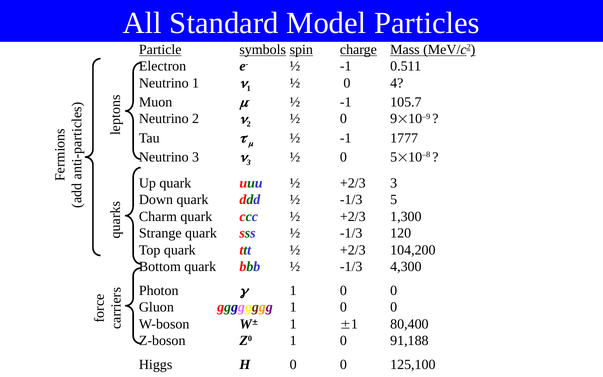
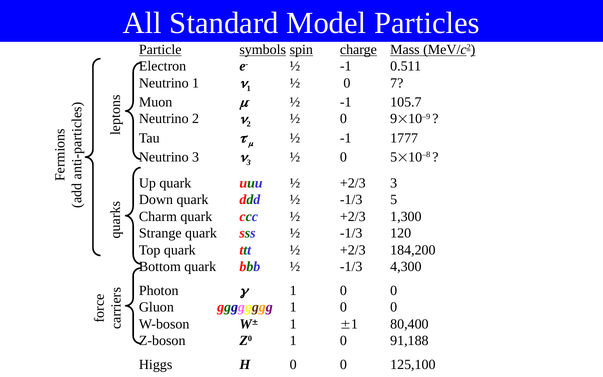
4: 4 -> 7 (397, 83)
104,200: 104,200 -> 184,200 (413, 250)
